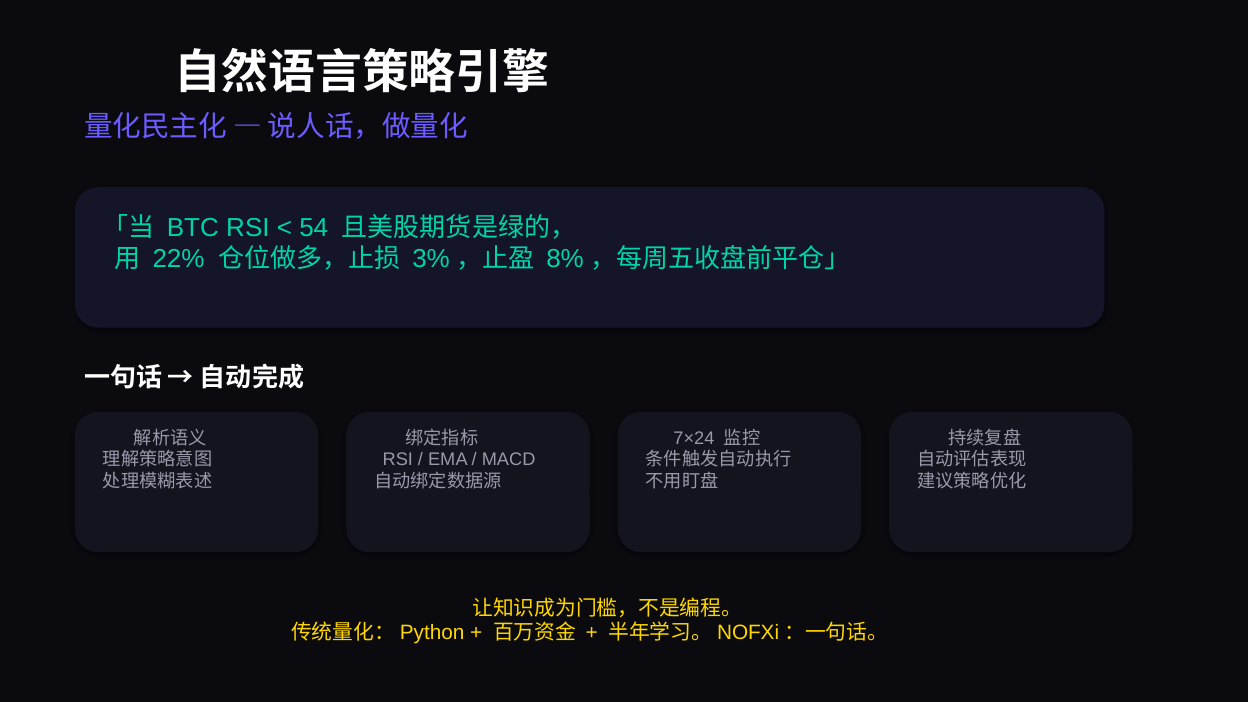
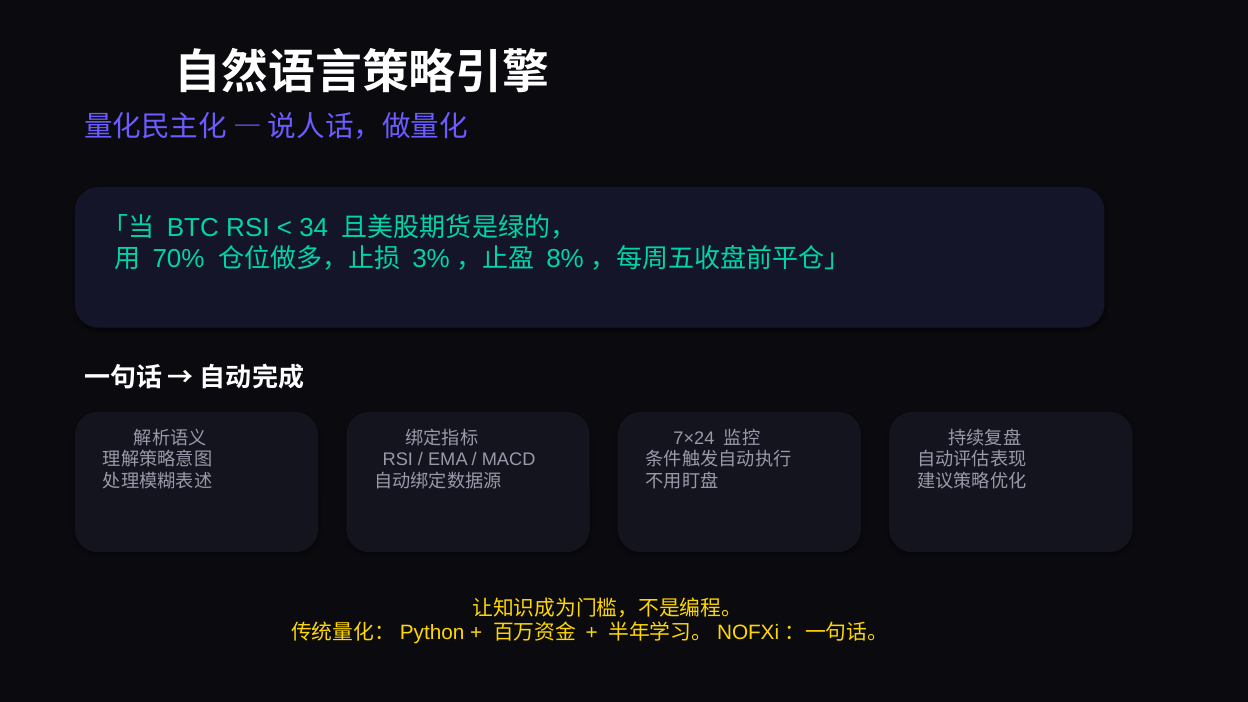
54: 54 -> 34 (314, 228)
22%: 22% -> 70% (179, 259)
